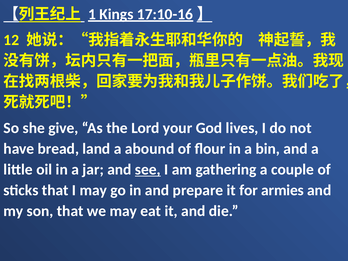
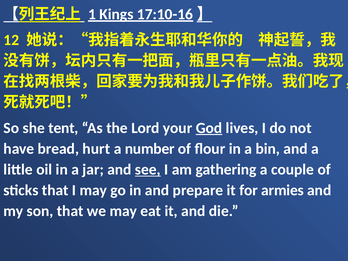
give: give -> tent (63, 128)
God underline: none -> present (209, 128)
land: land -> hurt (96, 149)
abound: abound -> number (150, 149)
